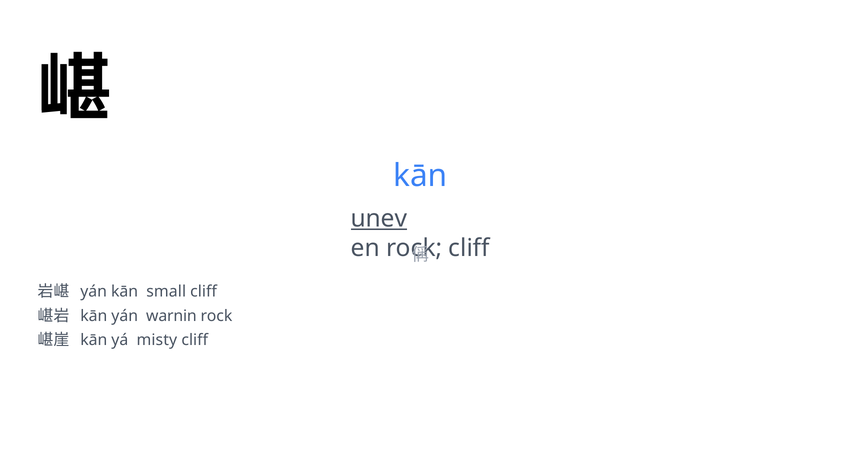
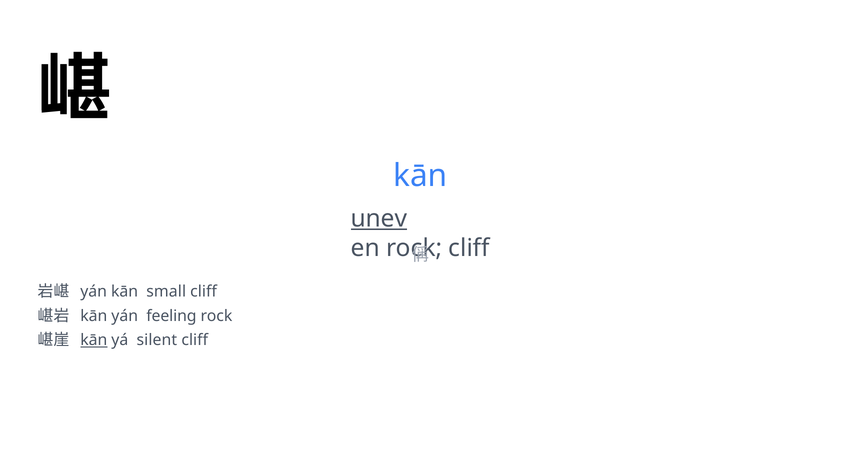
warnin: warnin -> feeling (171, 316)
kān underline: none -> present (94, 340)
misty: misty -> silent (157, 340)
